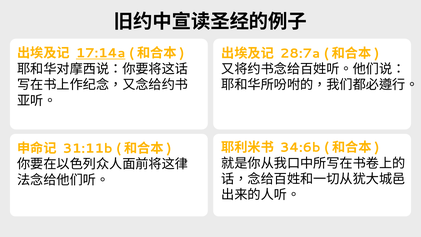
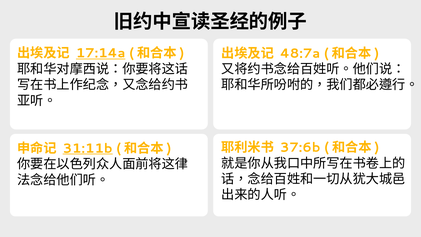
28:7a: 28:7a -> 48:7a (300, 53)
34:6b: 34:6b -> 37:6b (300, 147)
31:11b underline: none -> present (88, 148)
